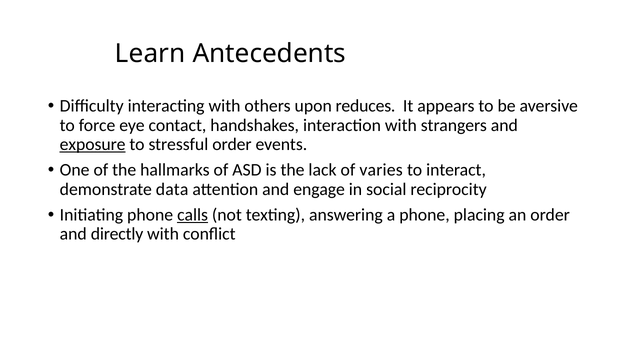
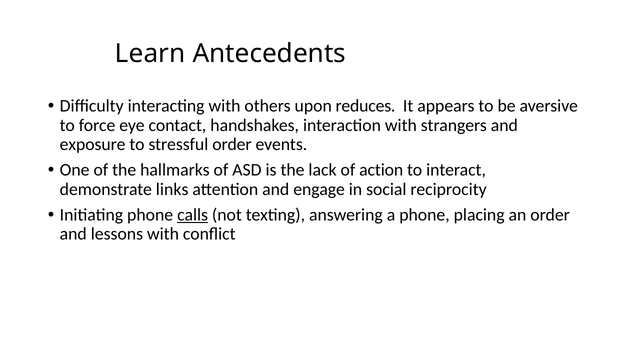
exposure underline: present -> none (93, 144)
varies: varies -> action (381, 170)
data: data -> links (172, 189)
directly: directly -> lessons (117, 234)
